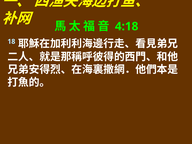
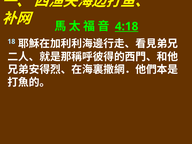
4:18 underline: none -> present (127, 26)
